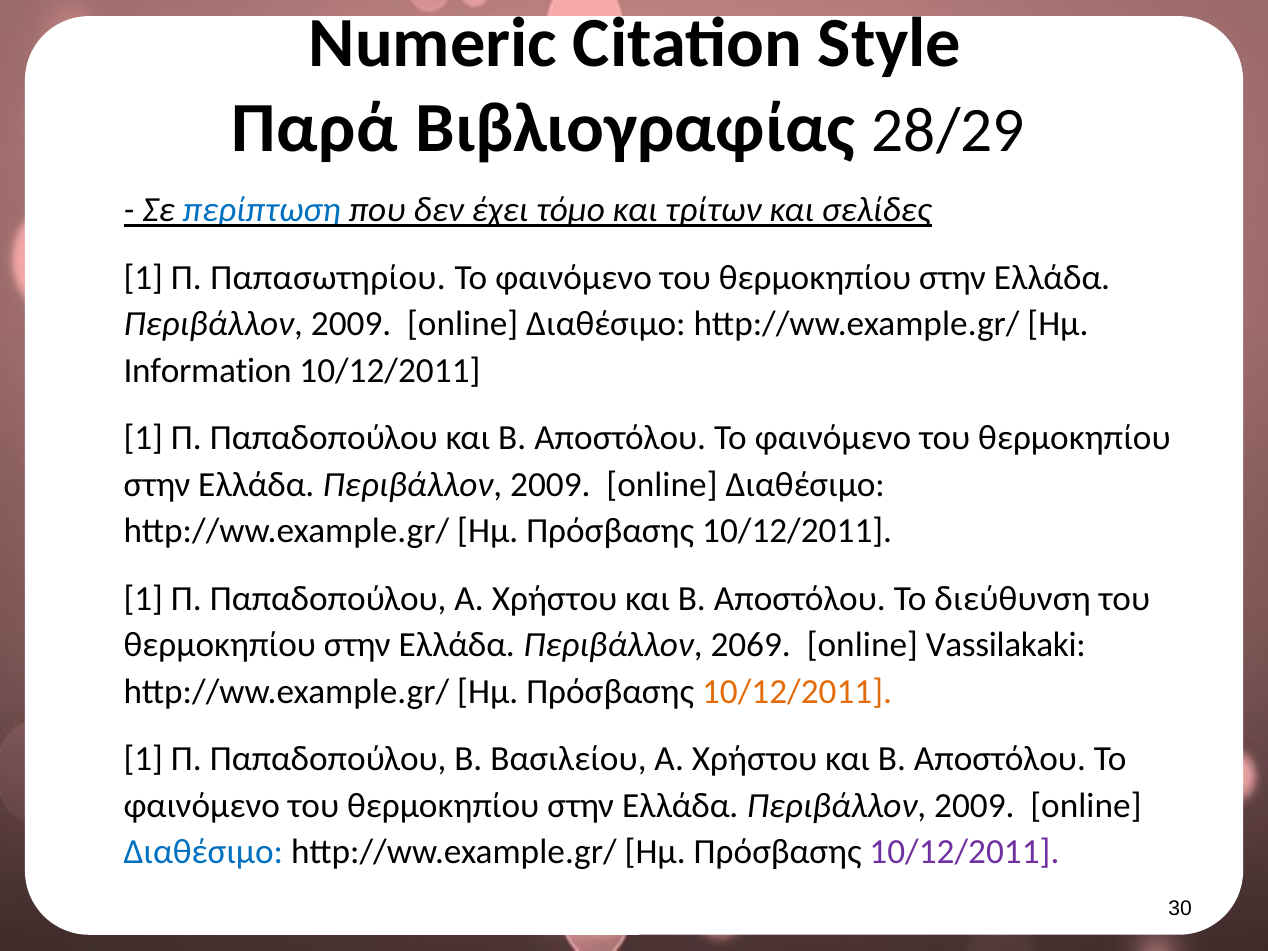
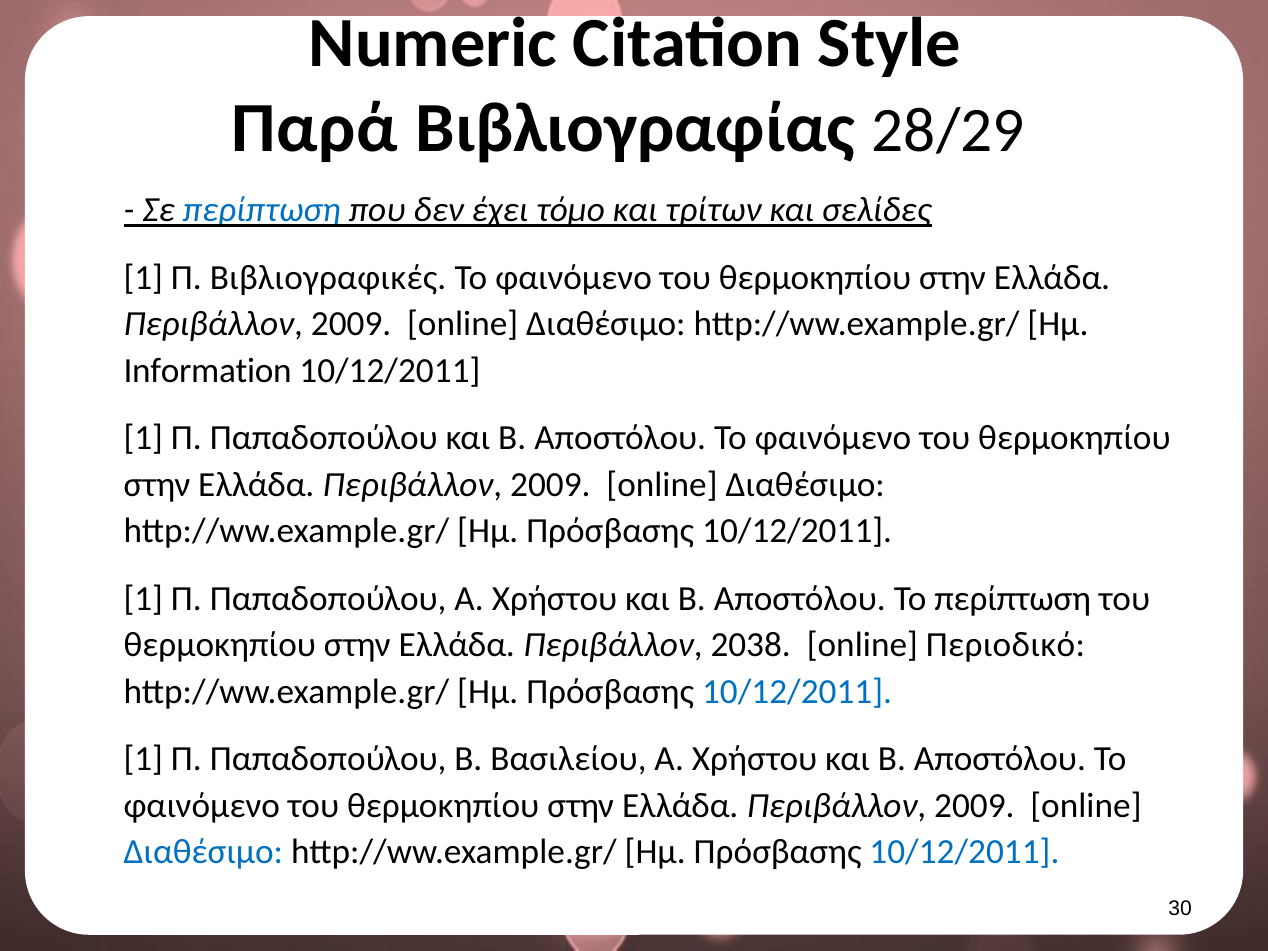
Παπασωτηρίου: Παπασωτηρίου -> Βιβλιογραφικές (328, 278)
Το διεύθυνση: διεύθυνση -> περίπτωση (1013, 599)
2069: 2069 -> 2038 (751, 645)
Vassilakaki: Vassilakaki -> Περιοδικό (1005, 645)
10/12/2011 colour: orange -> blue (797, 692)
10/12/2011 colour: purple -> blue (964, 852)
